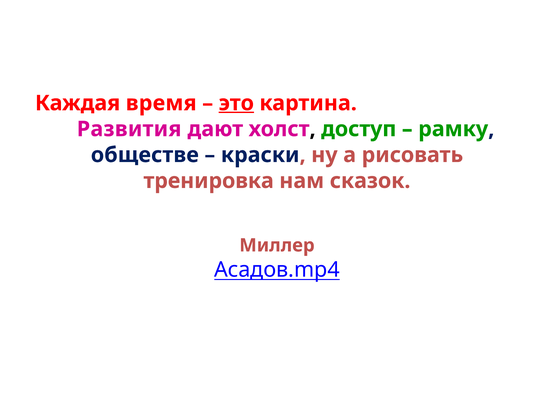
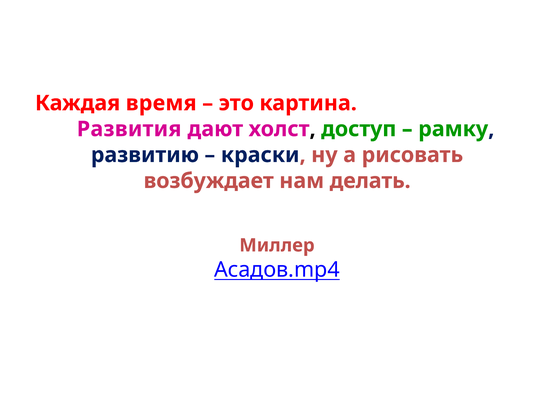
это underline: present -> none (236, 103)
обществе: обществе -> развитию (145, 155)
тренировка: тренировка -> возбуждает (209, 181)
сказок: сказок -> делать (370, 181)
